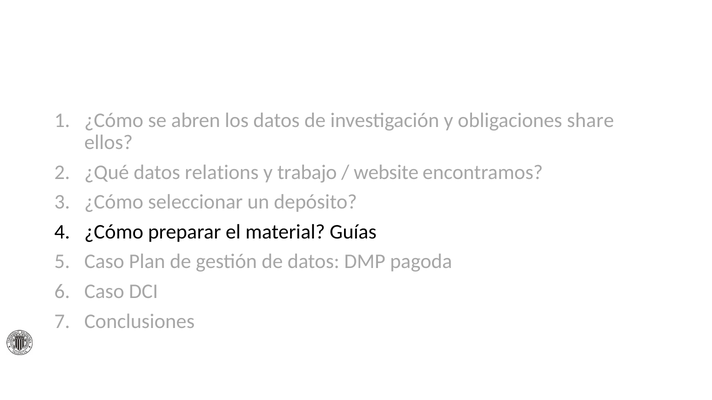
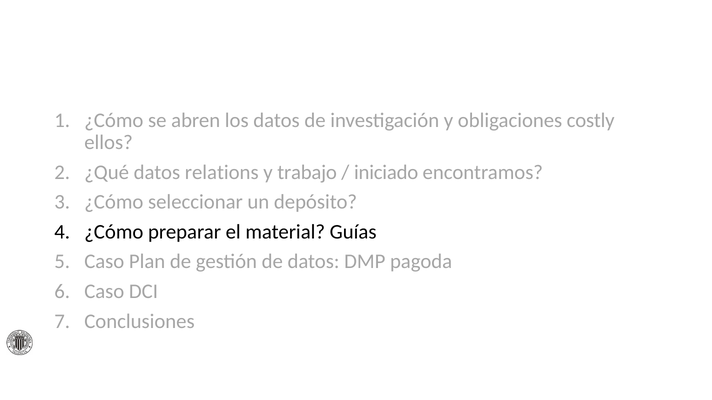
share: share -> costly (591, 120)
website: website -> iniciado (386, 173)
